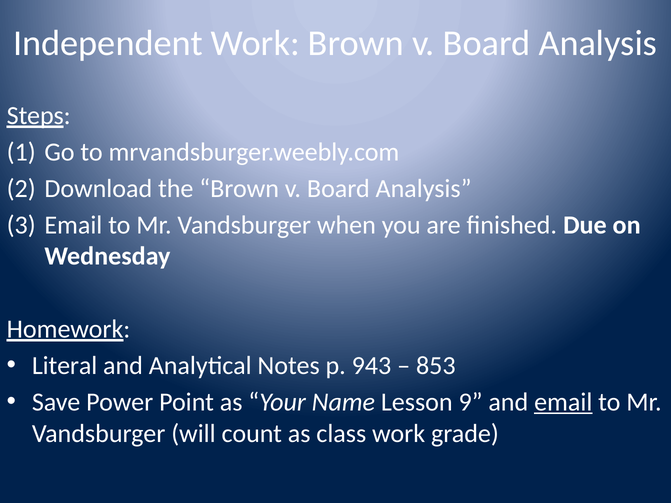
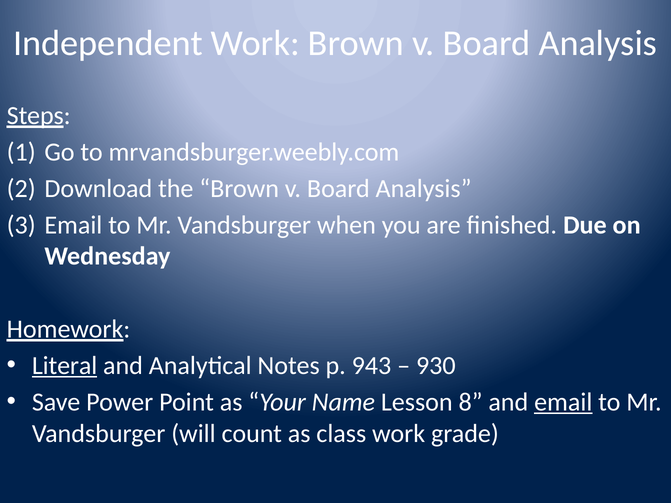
Literal underline: none -> present (65, 366)
853: 853 -> 930 (436, 366)
9: 9 -> 8 (471, 402)
